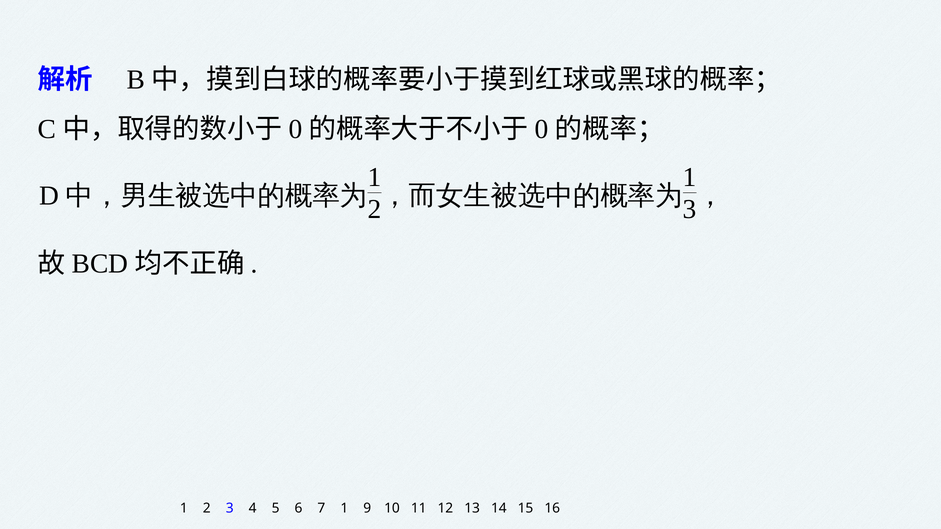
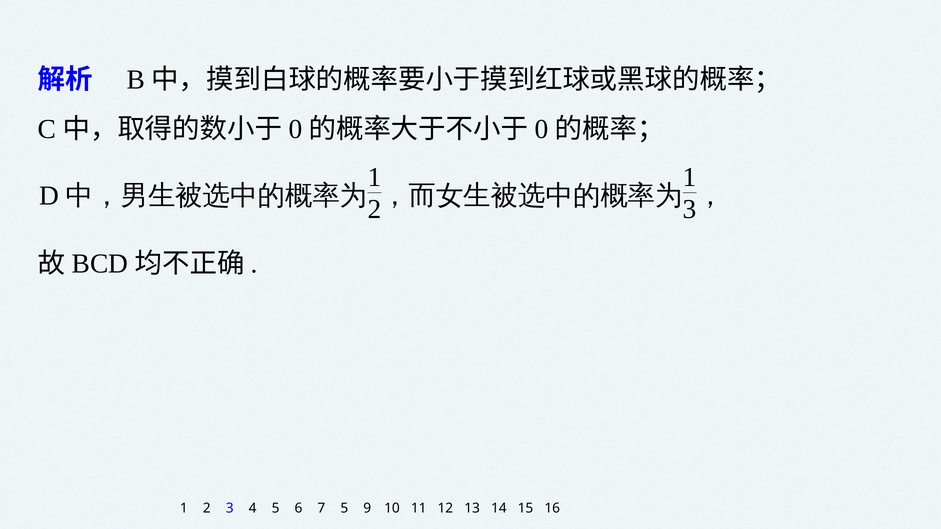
7 1: 1 -> 5 (344, 509)
